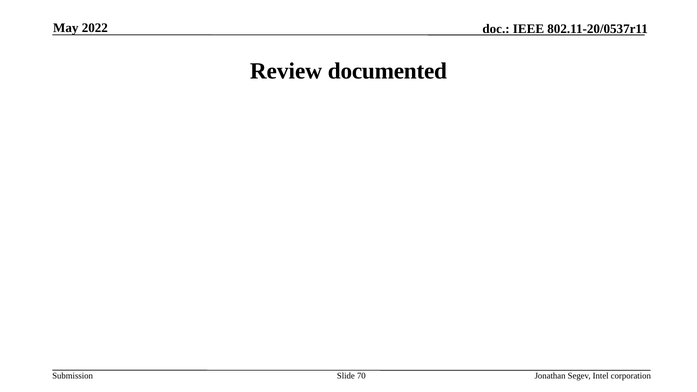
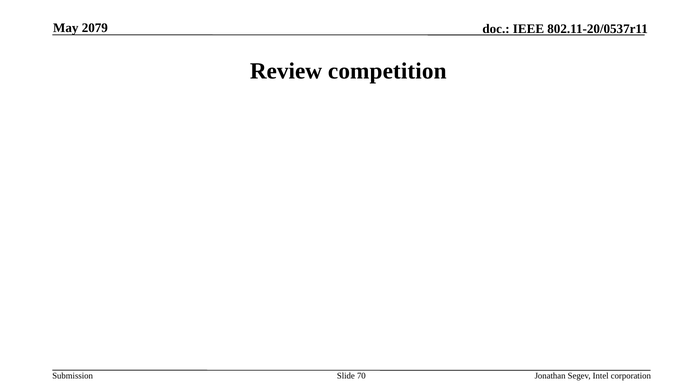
2022: 2022 -> 2079 (95, 28)
documented: documented -> competition (387, 71)
